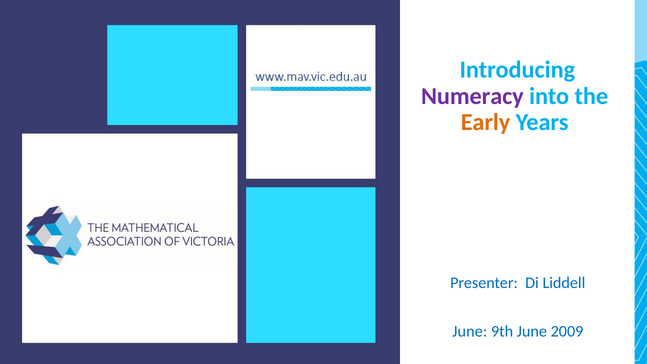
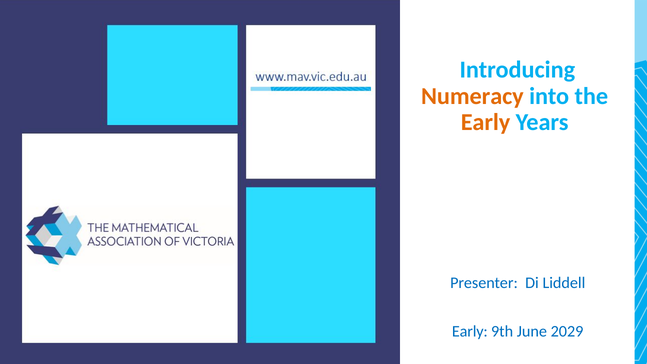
Numeracy colour: purple -> orange (472, 96)
June: June -> Early (470, 332)
2009: 2009 -> 2029 (567, 332)
